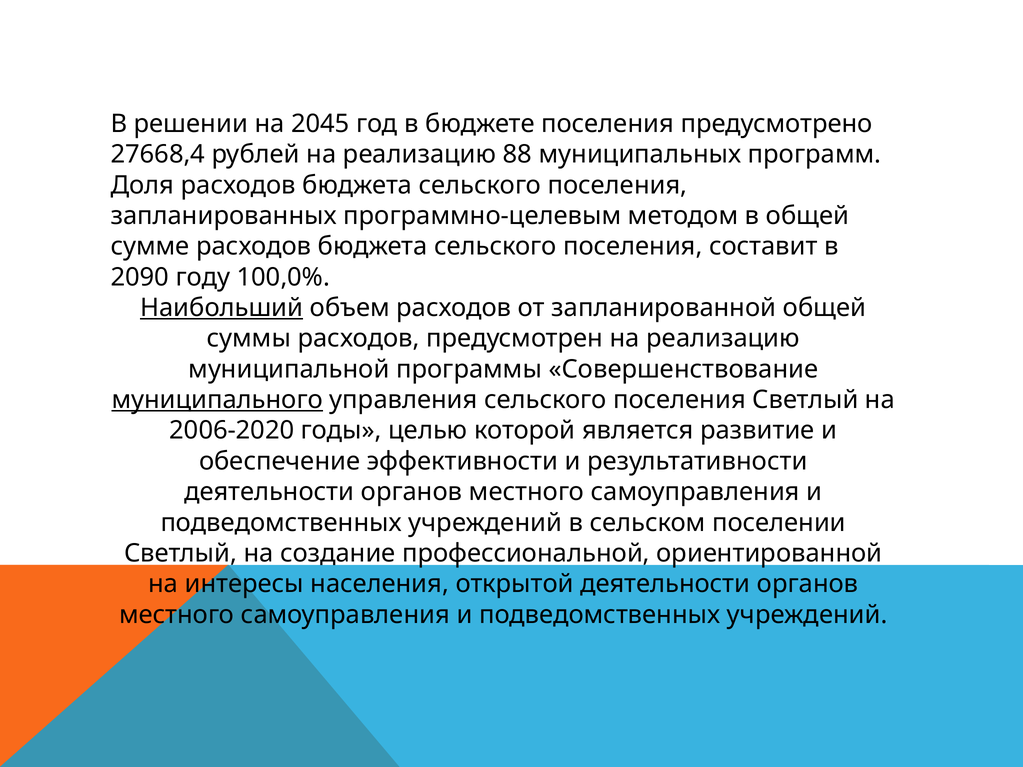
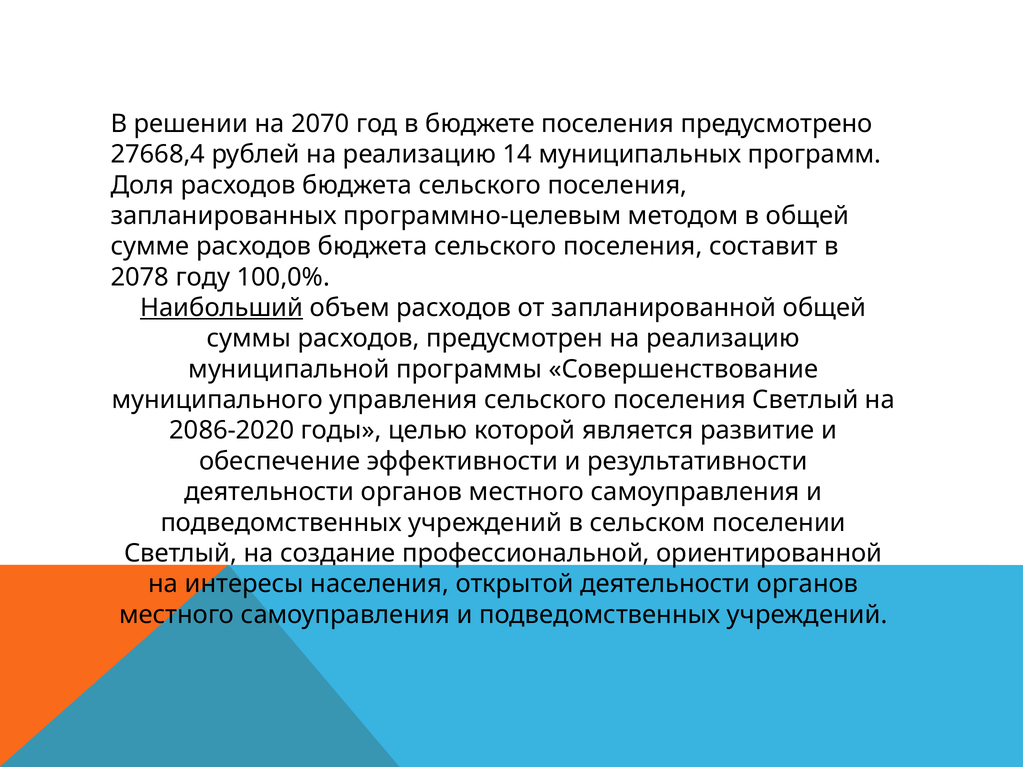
2045: 2045 -> 2070 (320, 124)
88: 88 -> 14 (517, 154)
2090: 2090 -> 2078 (140, 277)
муниципального underline: present -> none (217, 400)
2006-2020: 2006-2020 -> 2086-2020 (232, 431)
